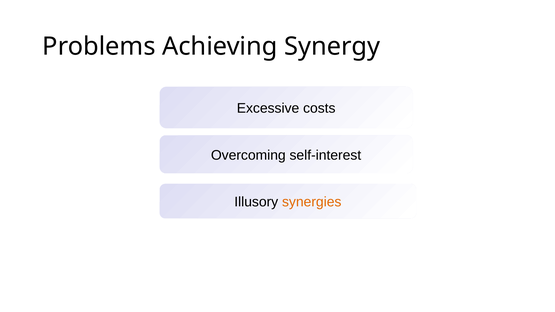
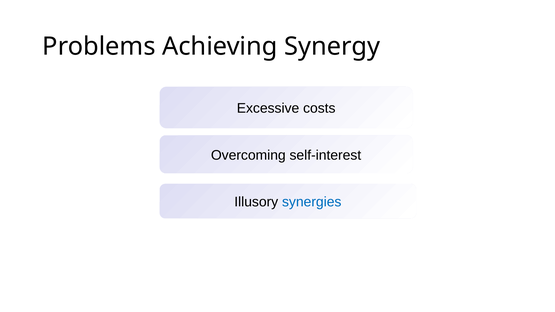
synergies colour: orange -> blue (312, 202)
